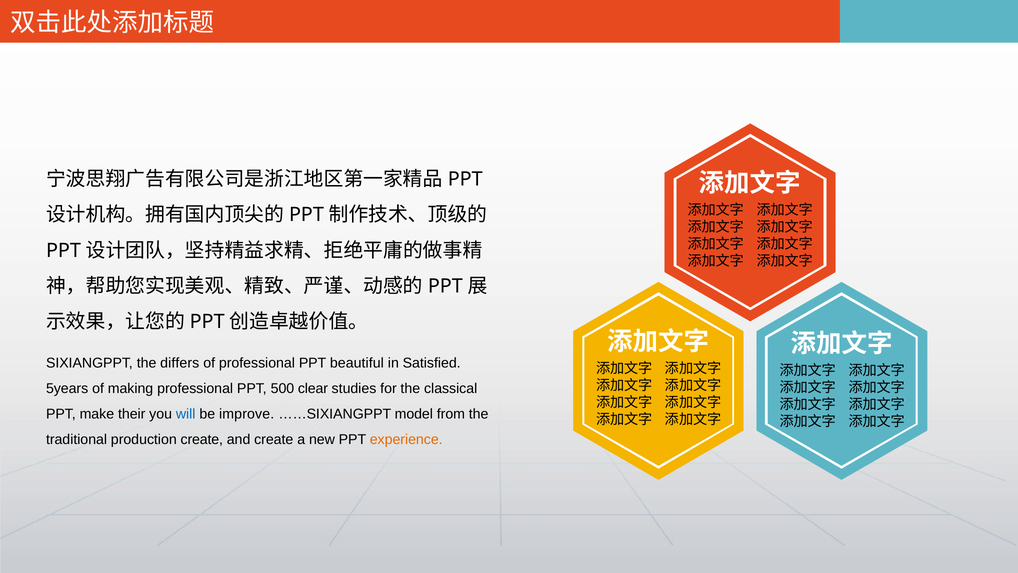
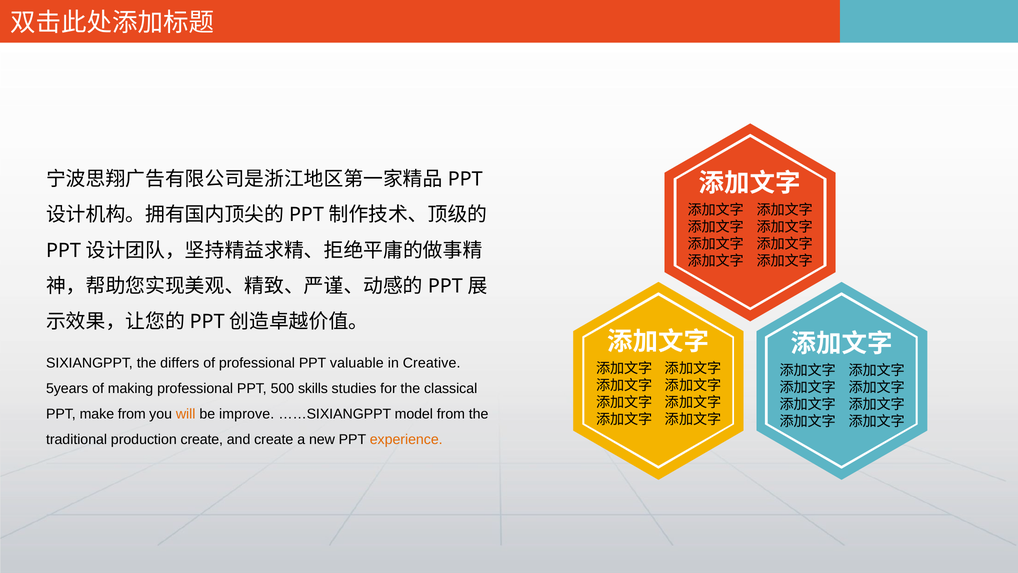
beautiful: beautiful -> valuable (357, 363)
Satisfied: Satisfied -> Creative (432, 363)
clear: clear -> skills (313, 388)
make their: their -> from (132, 414)
will colour: blue -> orange (186, 414)
